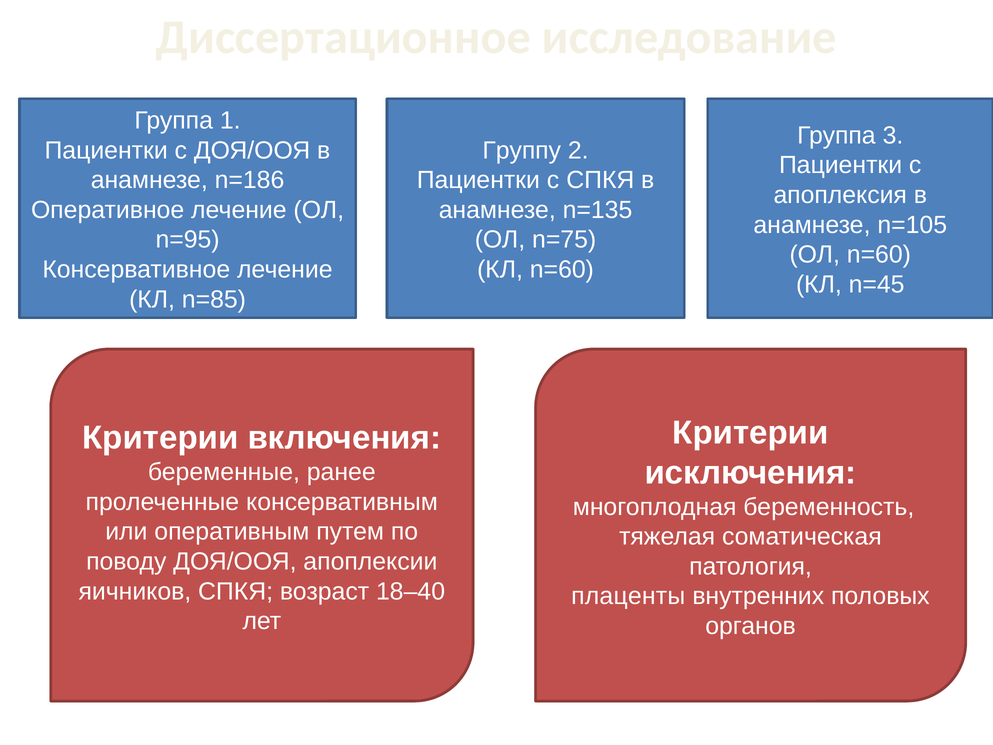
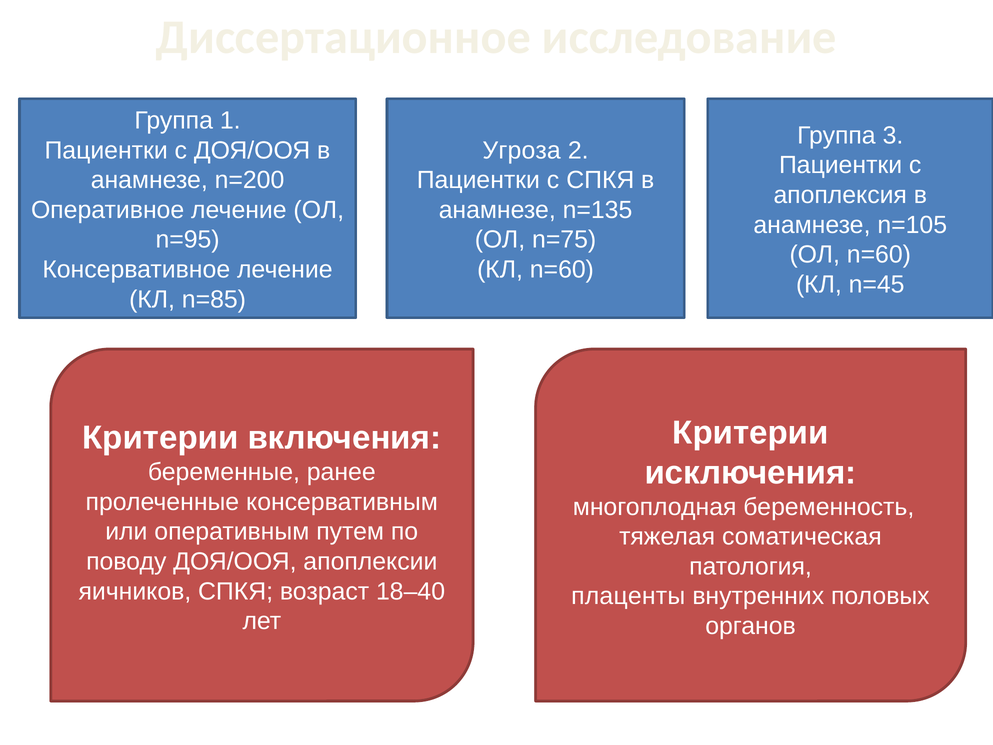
Группу: Группу -> Угроза (522, 150)
n=186: n=186 -> n=200 (249, 180)
